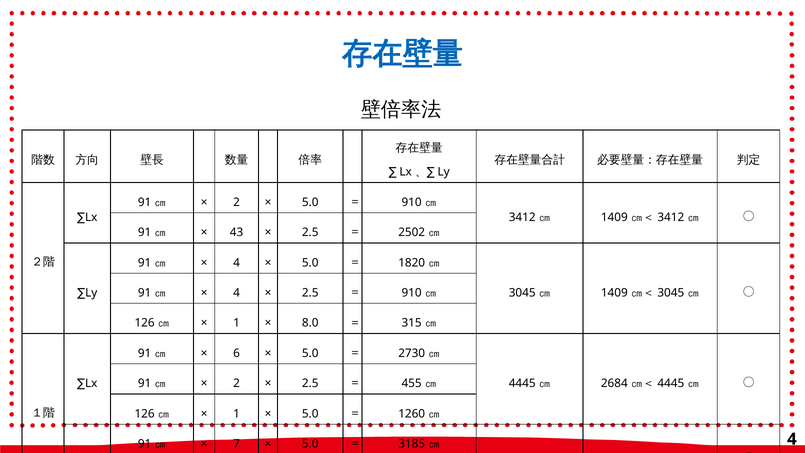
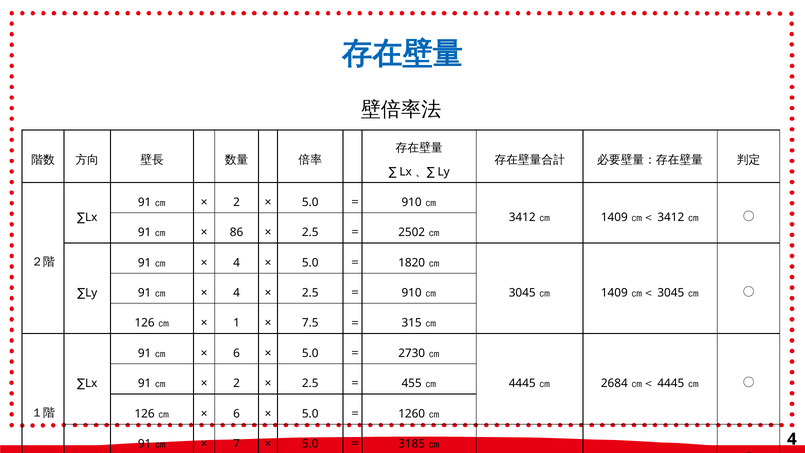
43: 43 -> 86 (237, 232)
8.0: 8.0 -> 7.5 (310, 323)
1: 1 -> 6 (237, 414)
